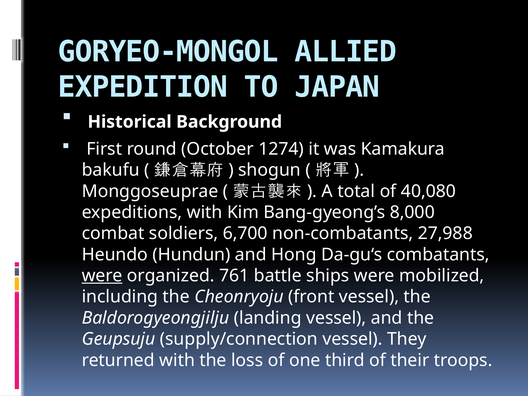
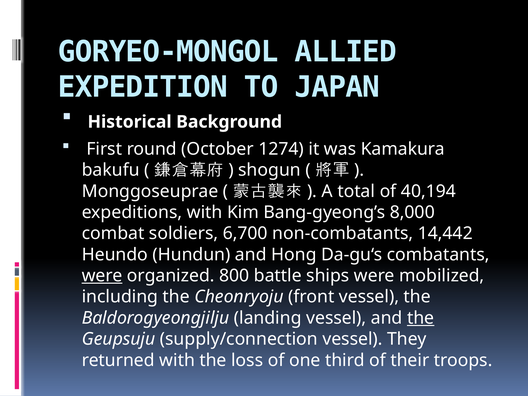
40,080: 40,080 -> 40,194 (428, 191)
27,988: 27,988 -> 14,442 (445, 233)
761: 761 -> 800 (234, 276)
the underline: none -> present (421, 318)
